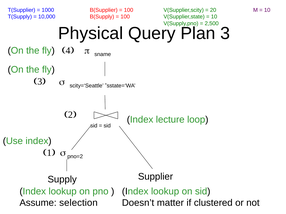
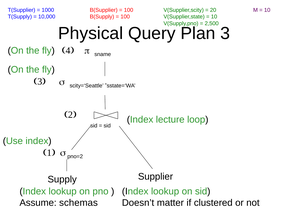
selection: selection -> schemas (78, 203)
